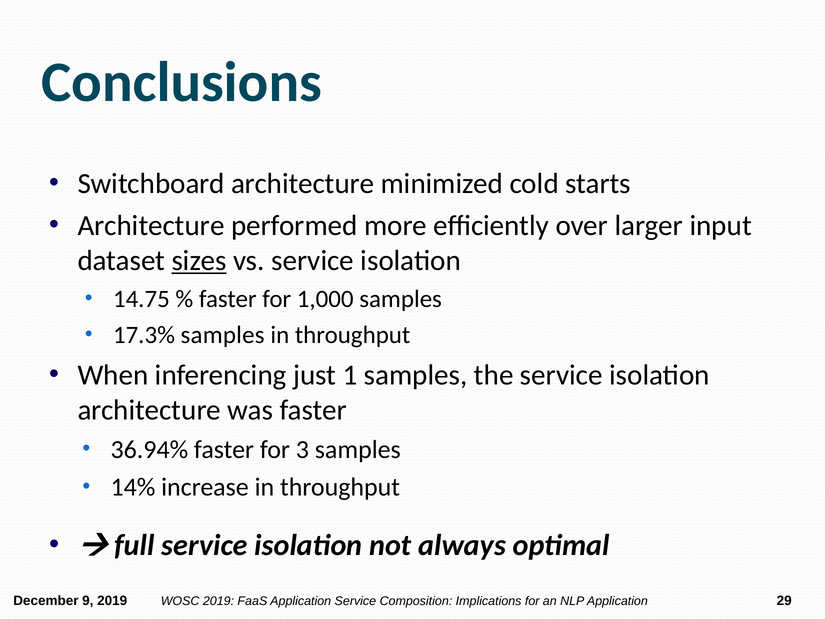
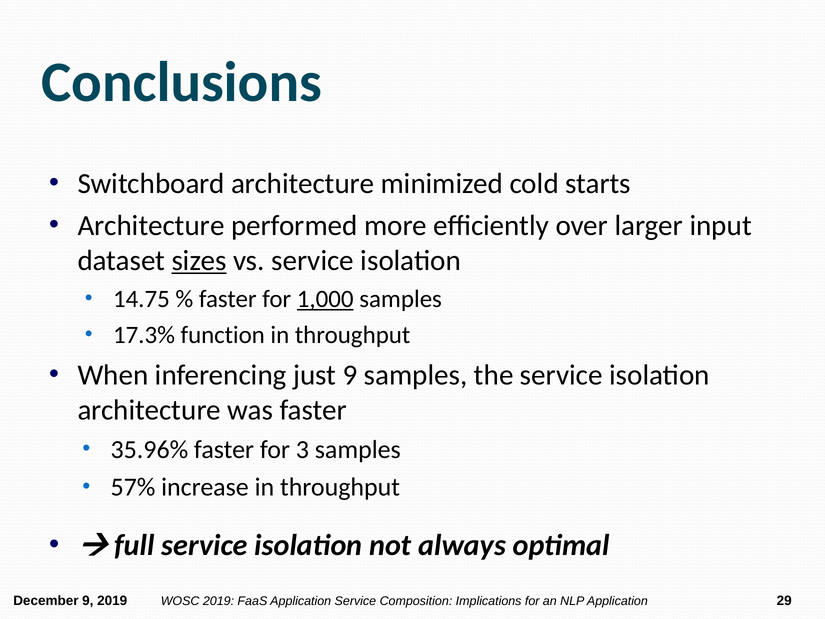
1,000 underline: none -> present (325, 299)
17.3% samples: samples -> function (223, 335)
just 1: 1 -> 9 (350, 375)
36.94%: 36.94% -> 35.96% (149, 449)
14%: 14% -> 57% (133, 487)
